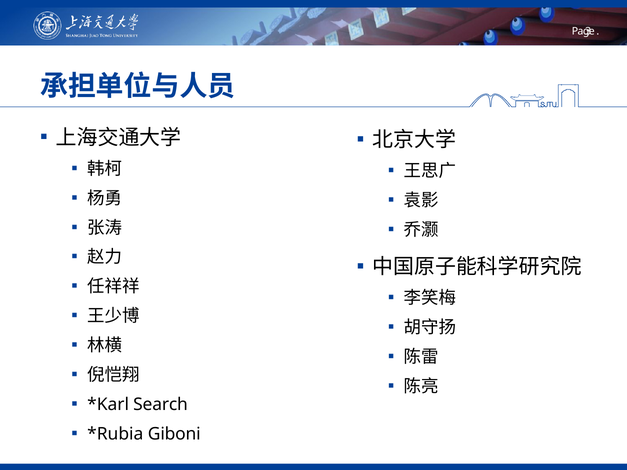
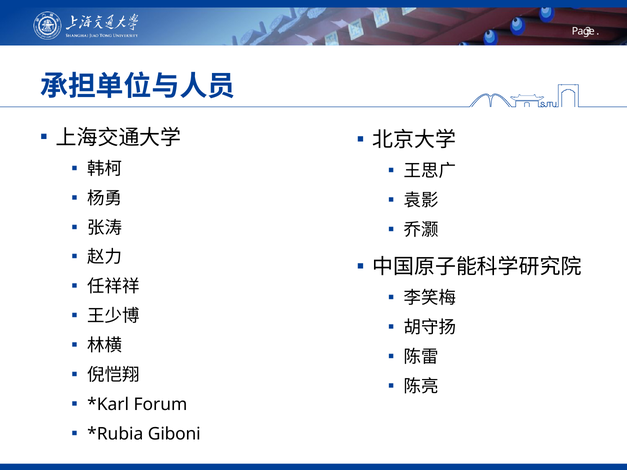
Search: Search -> Forum (160, 405)
